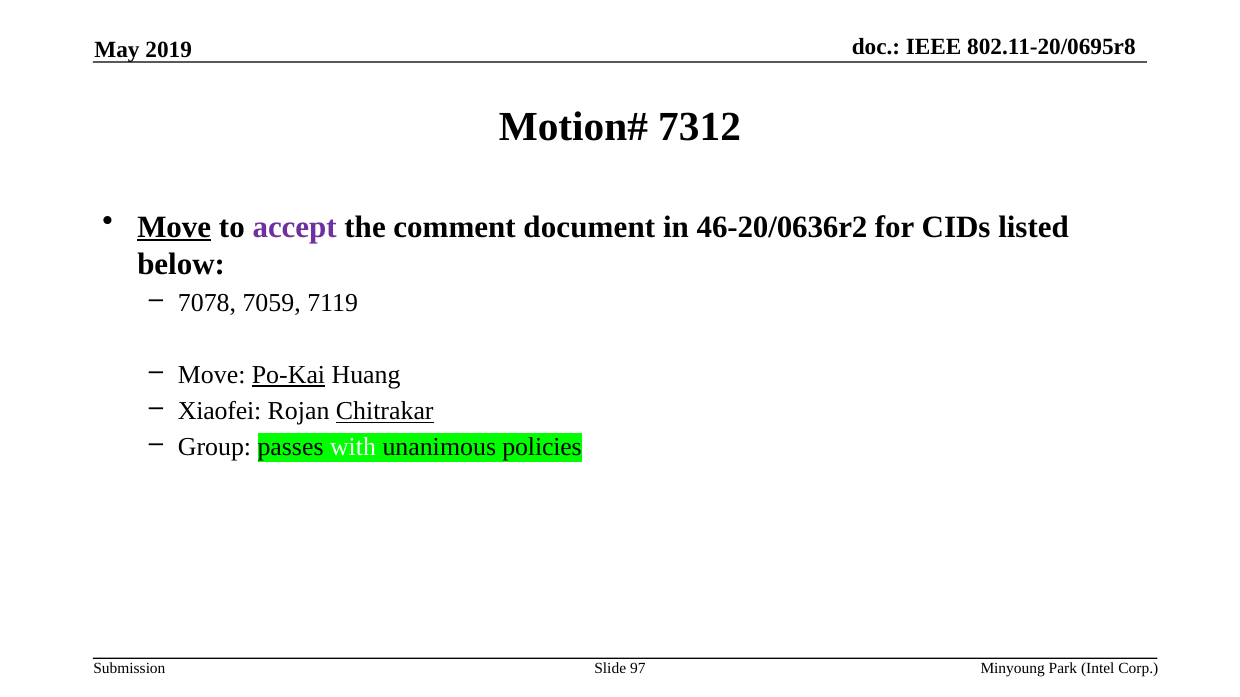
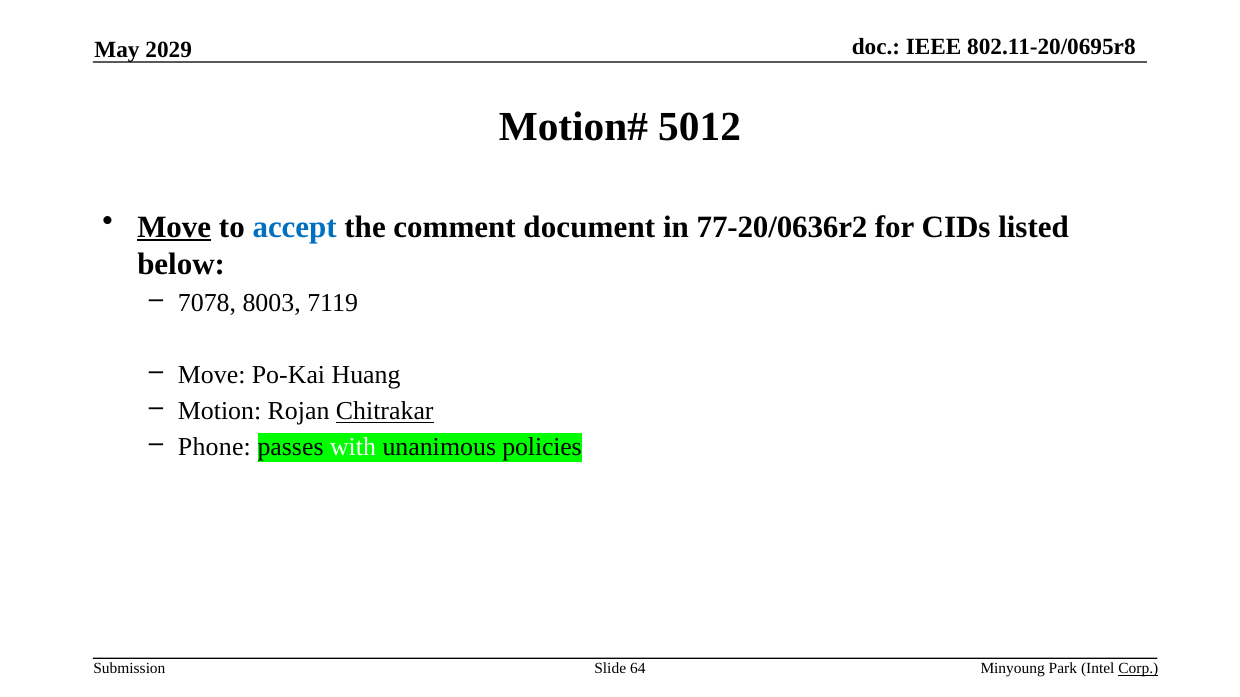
2019: 2019 -> 2029 (169, 50)
7312: 7312 -> 5012 (700, 127)
accept colour: purple -> blue (295, 227)
46-20/0636r2: 46-20/0636r2 -> 77-20/0636r2 (782, 227)
7059: 7059 -> 8003 (272, 303)
Po-Kai underline: present -> none (288, 375)
Xiaofei: Xiaofei -> Motion (220, 412)
Group: Group -> Phone (214, 448)
97: 97 -> 64 (638, 669)
Corp underline: none -> present (1138, 669)
